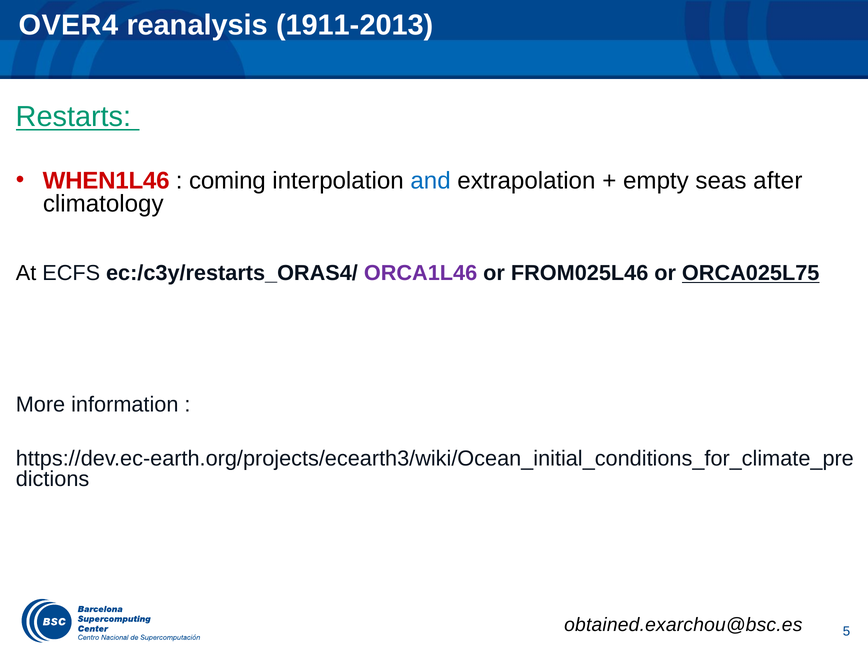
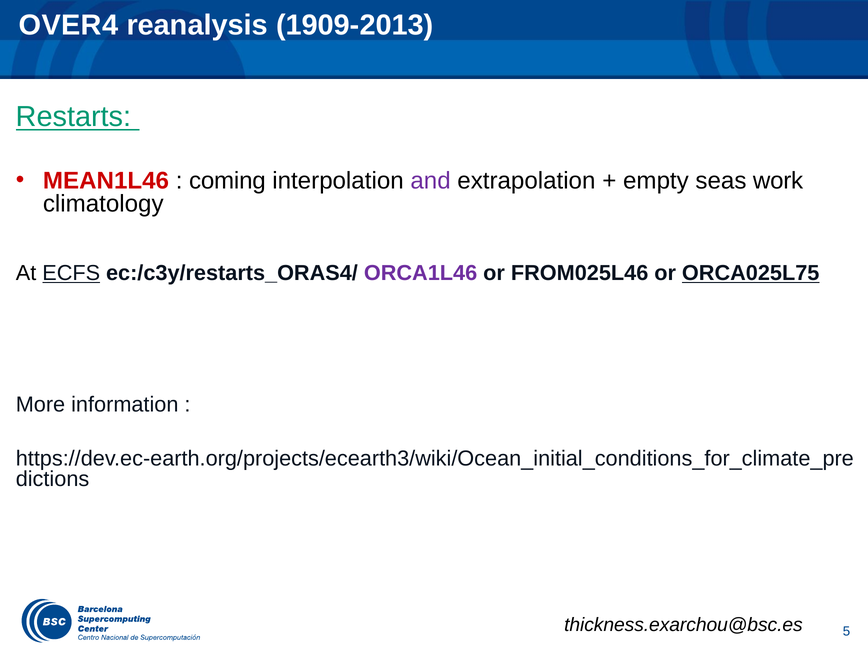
1911-2013: 1911-2013 -> 1909-2013 (355, 25)
WHEN1L46: WHEN1L46 -> MEAN1L46 (106, 181)
and colour: blue -> purple (431, 181)
after: after -> work (778, 181)
ECFS underline: none -> present (71, 273)
obtained.exarchou@bsc.es: obtained.exarchou@bsc.es -> thickness.exarchou@bsc.es (683, 625)
